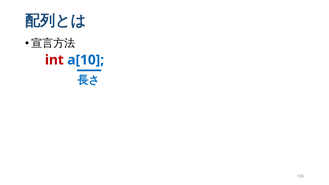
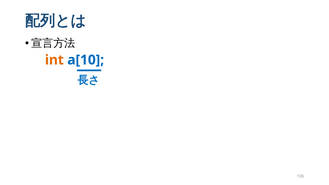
int colour: red -> orange (54, 60)
